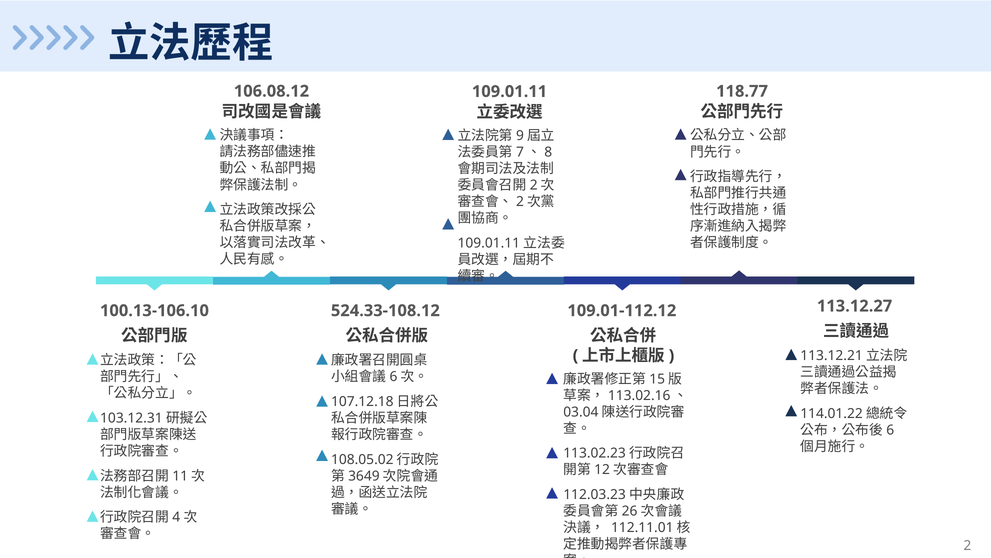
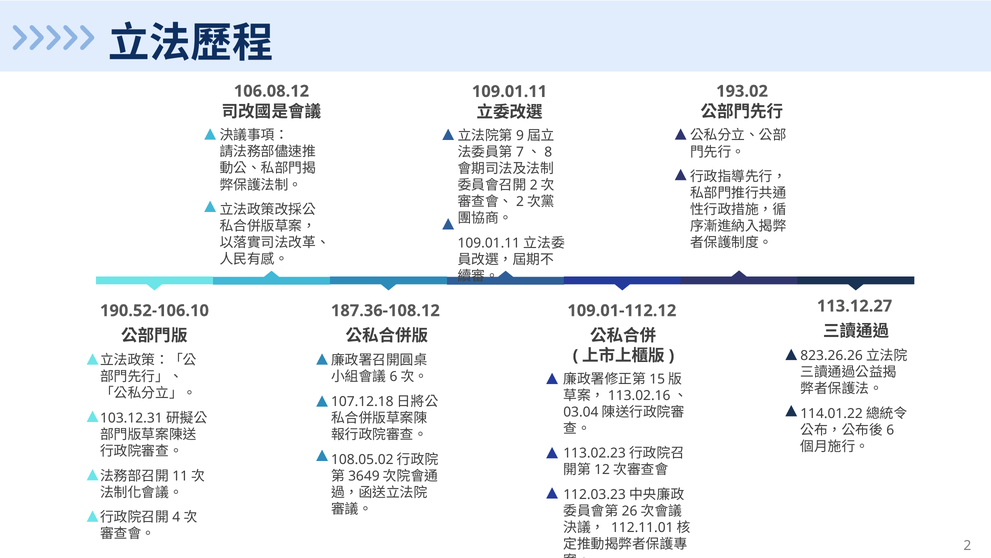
118.77: 118.77 -> 193.02 (742, 91)
100.13-106.10: 100.13-106.10 -> 190.52-106.10 (154, 310)
524.33-108.12: 524.33-108.12 -> 187.36-108.12 (385, 310)
113.12.21: 113.12.21 -> 823.26.26 (832, 355)
